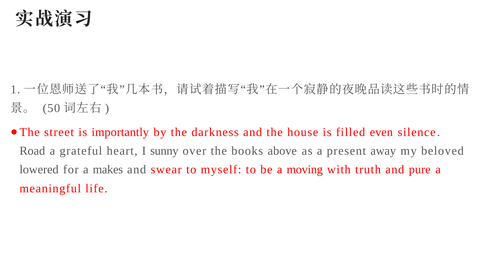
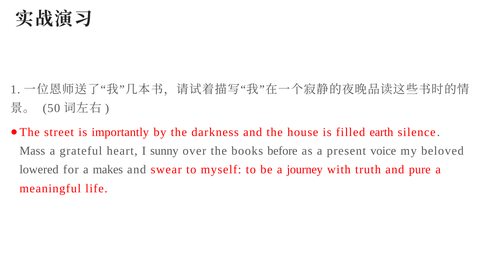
even: even -> earth (381, 132)
Road: Road -> Mass (32, 151)
above: above -> before (282, 151)
away: away -> voice (383, 151)
moving: moving -> journey (305, 169)
